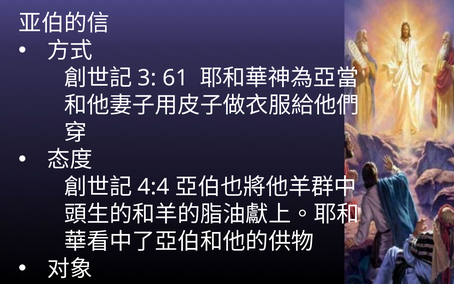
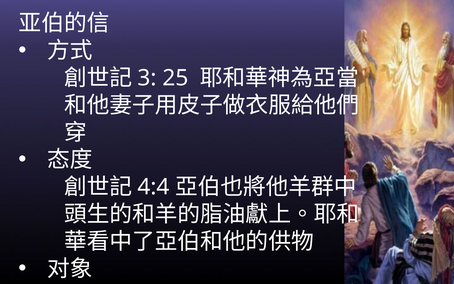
61: 61 -> 25 (175, 78)
